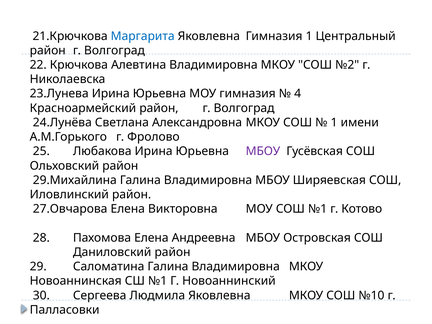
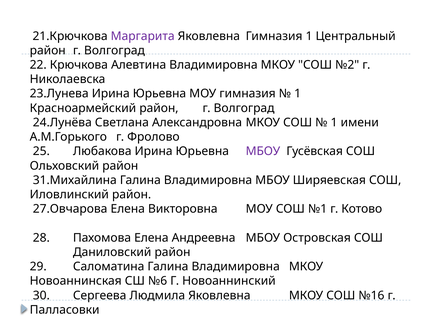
Маргарита colour: blue -> purple (143, 36)
4: 4 -> 1 (298, 94)
29.Михайлина: 29.Михайлина -> 31.Михайлина (75, 180)
СШ №1: №1 -> №6 (158, 281)
№10: №10 -> №16 (371, 295)
